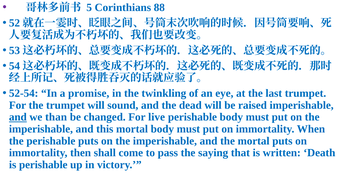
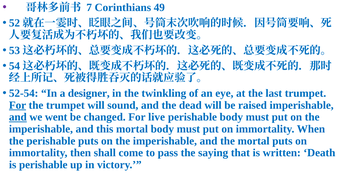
5: 5 -> 7 (89, 7)
88: 88 -> 49 (159, 7)
promise: promise -> designer (89, 93)
For underline: none -> present (18, 105)
than: than -> went (56, 117)
